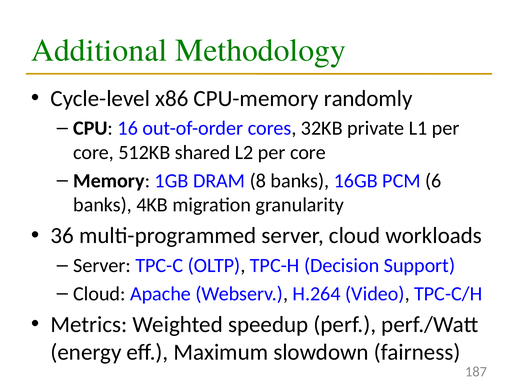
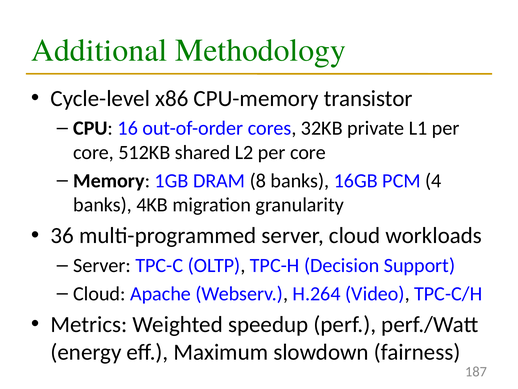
randomly: randomly -> transistor (368, 98)
6: 6 -> 4 (433, 180)
